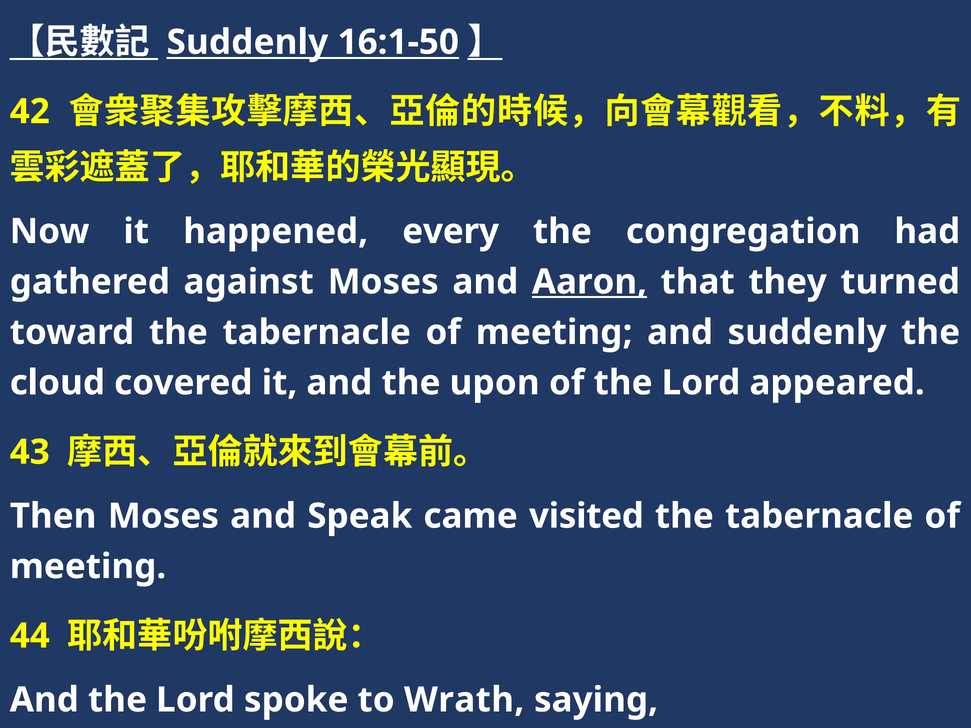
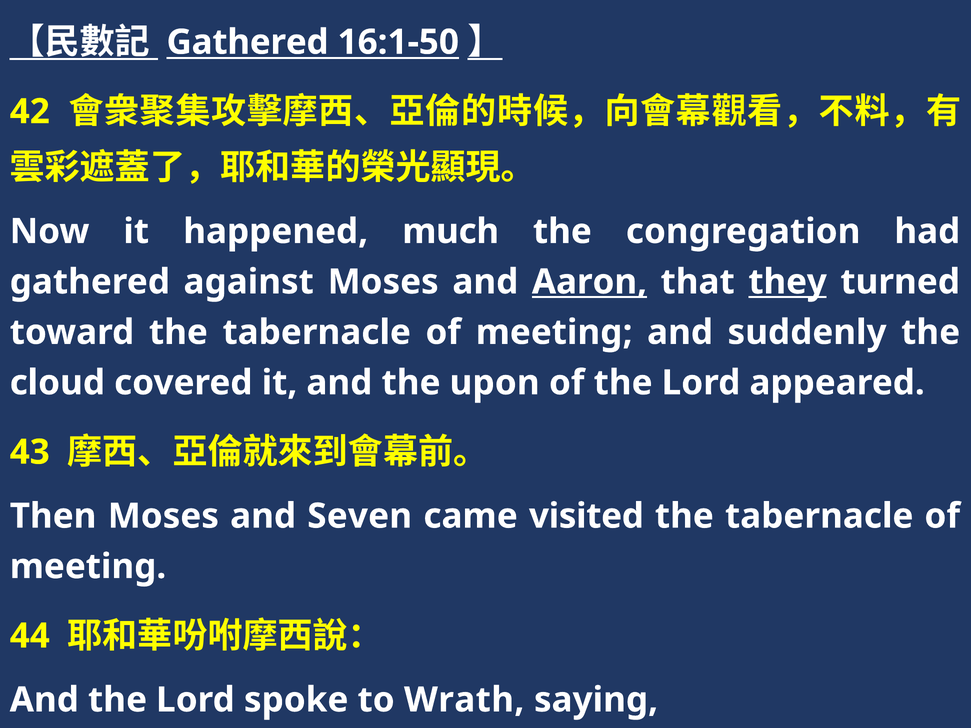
Suddenly: Suddenly -> Gathered (248, 42)
every: every -> much (451, 232)
they underline: none -> present (788, 282)
Speak: Speak -> Seven (360, 516)
